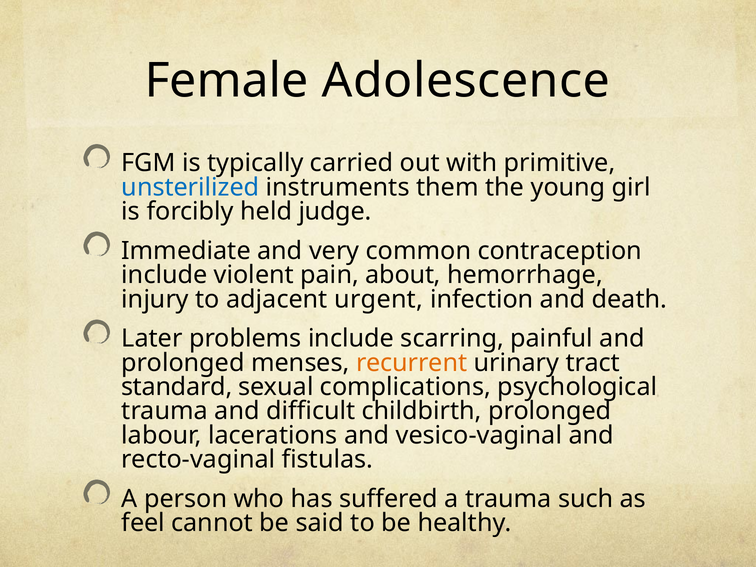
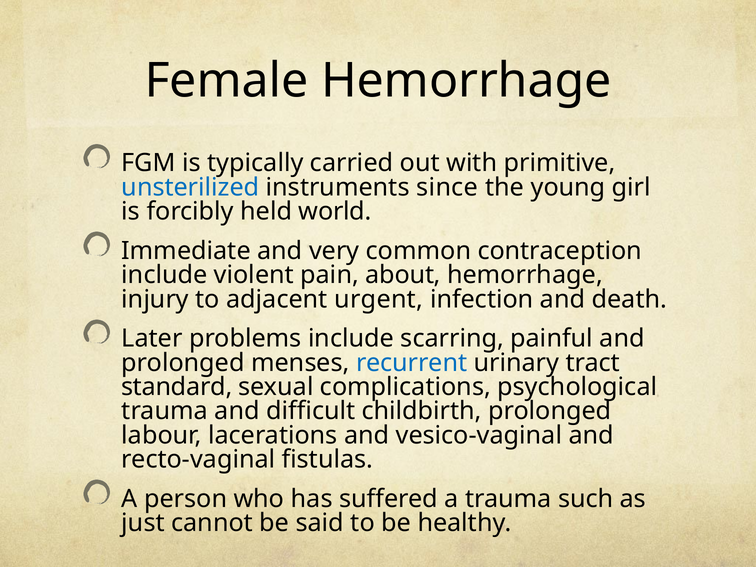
Female Adolescence: Adolescence -> Hemorrhage (466, 81)
them: them -> since (447, 187)
judge: judge -> world (335, 212)
recurrent colour: orange -> blue (412, 363)
feel: feel -> just (143, 523)
